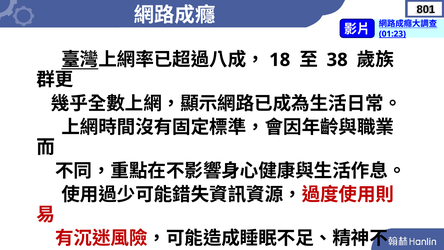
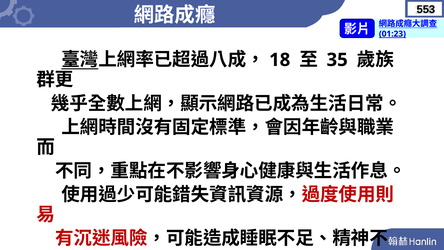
801: 801 -> 553 (426, 10)
38: 38 -> 35 (337, 60)
